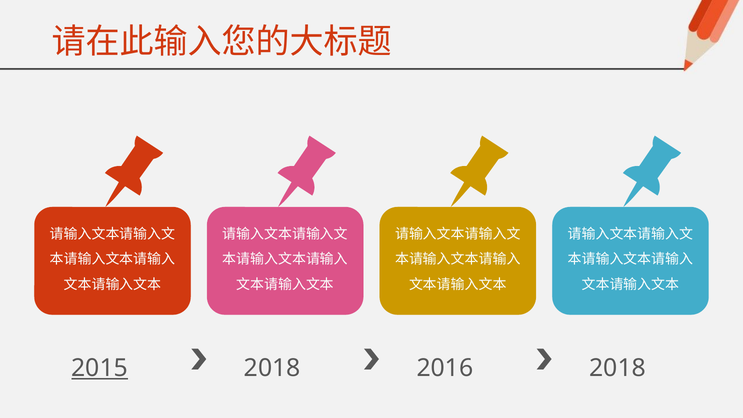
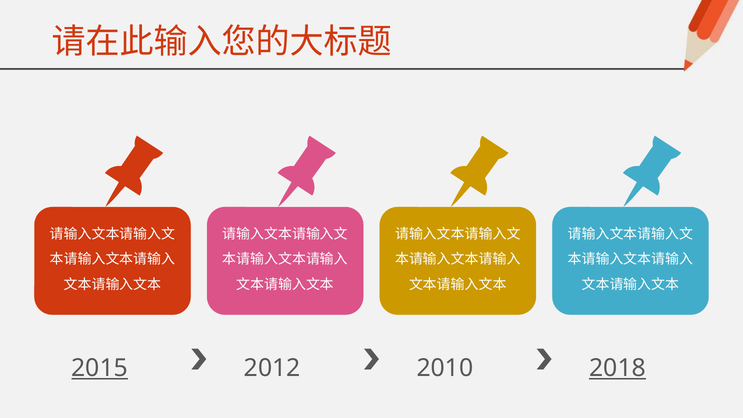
2018: 2018 -> 2012 (272, 368)
2016: 2016 -> 2010 (445, 368)
2018 underline: none -> present (618, 368)
